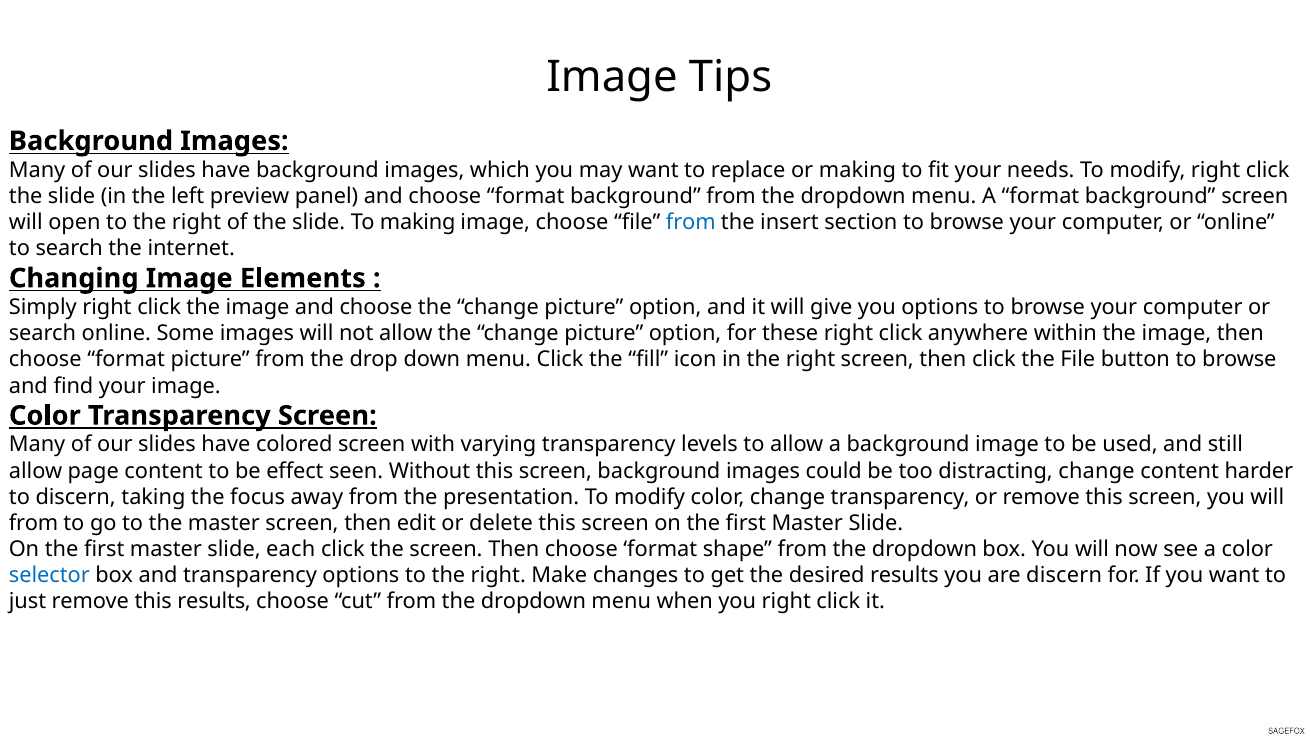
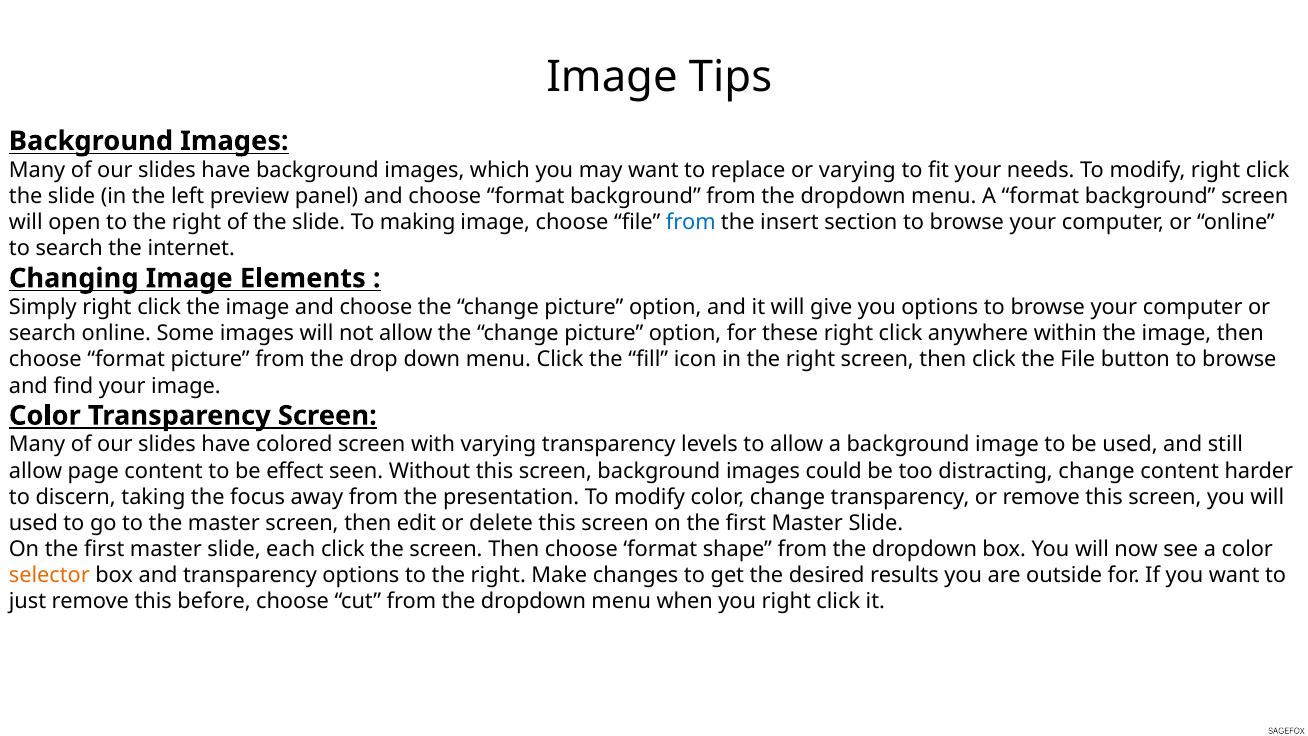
or making: making -> varying (857, 170)
from: from -> used (33, 523)
selector colour: blue -> orange (49, 575)
are discern: discern -> outside (1064, 575)
this results: results -> before (214, 601)
